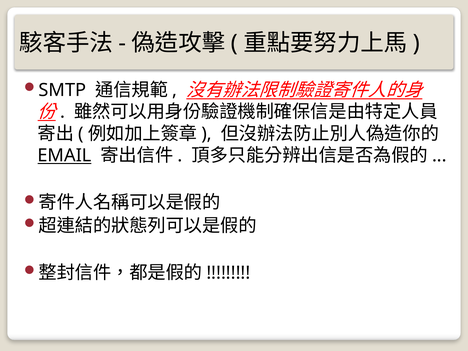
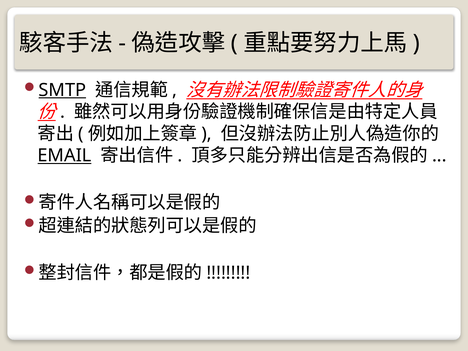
SMTP underline: none -> present (62, 90)
